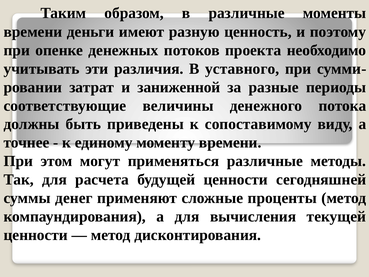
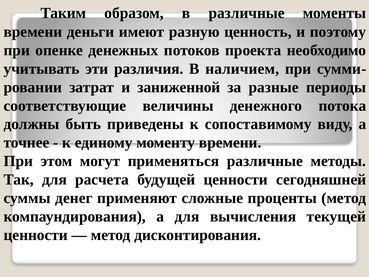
уставного: уставного -> наличием (242, 69)
